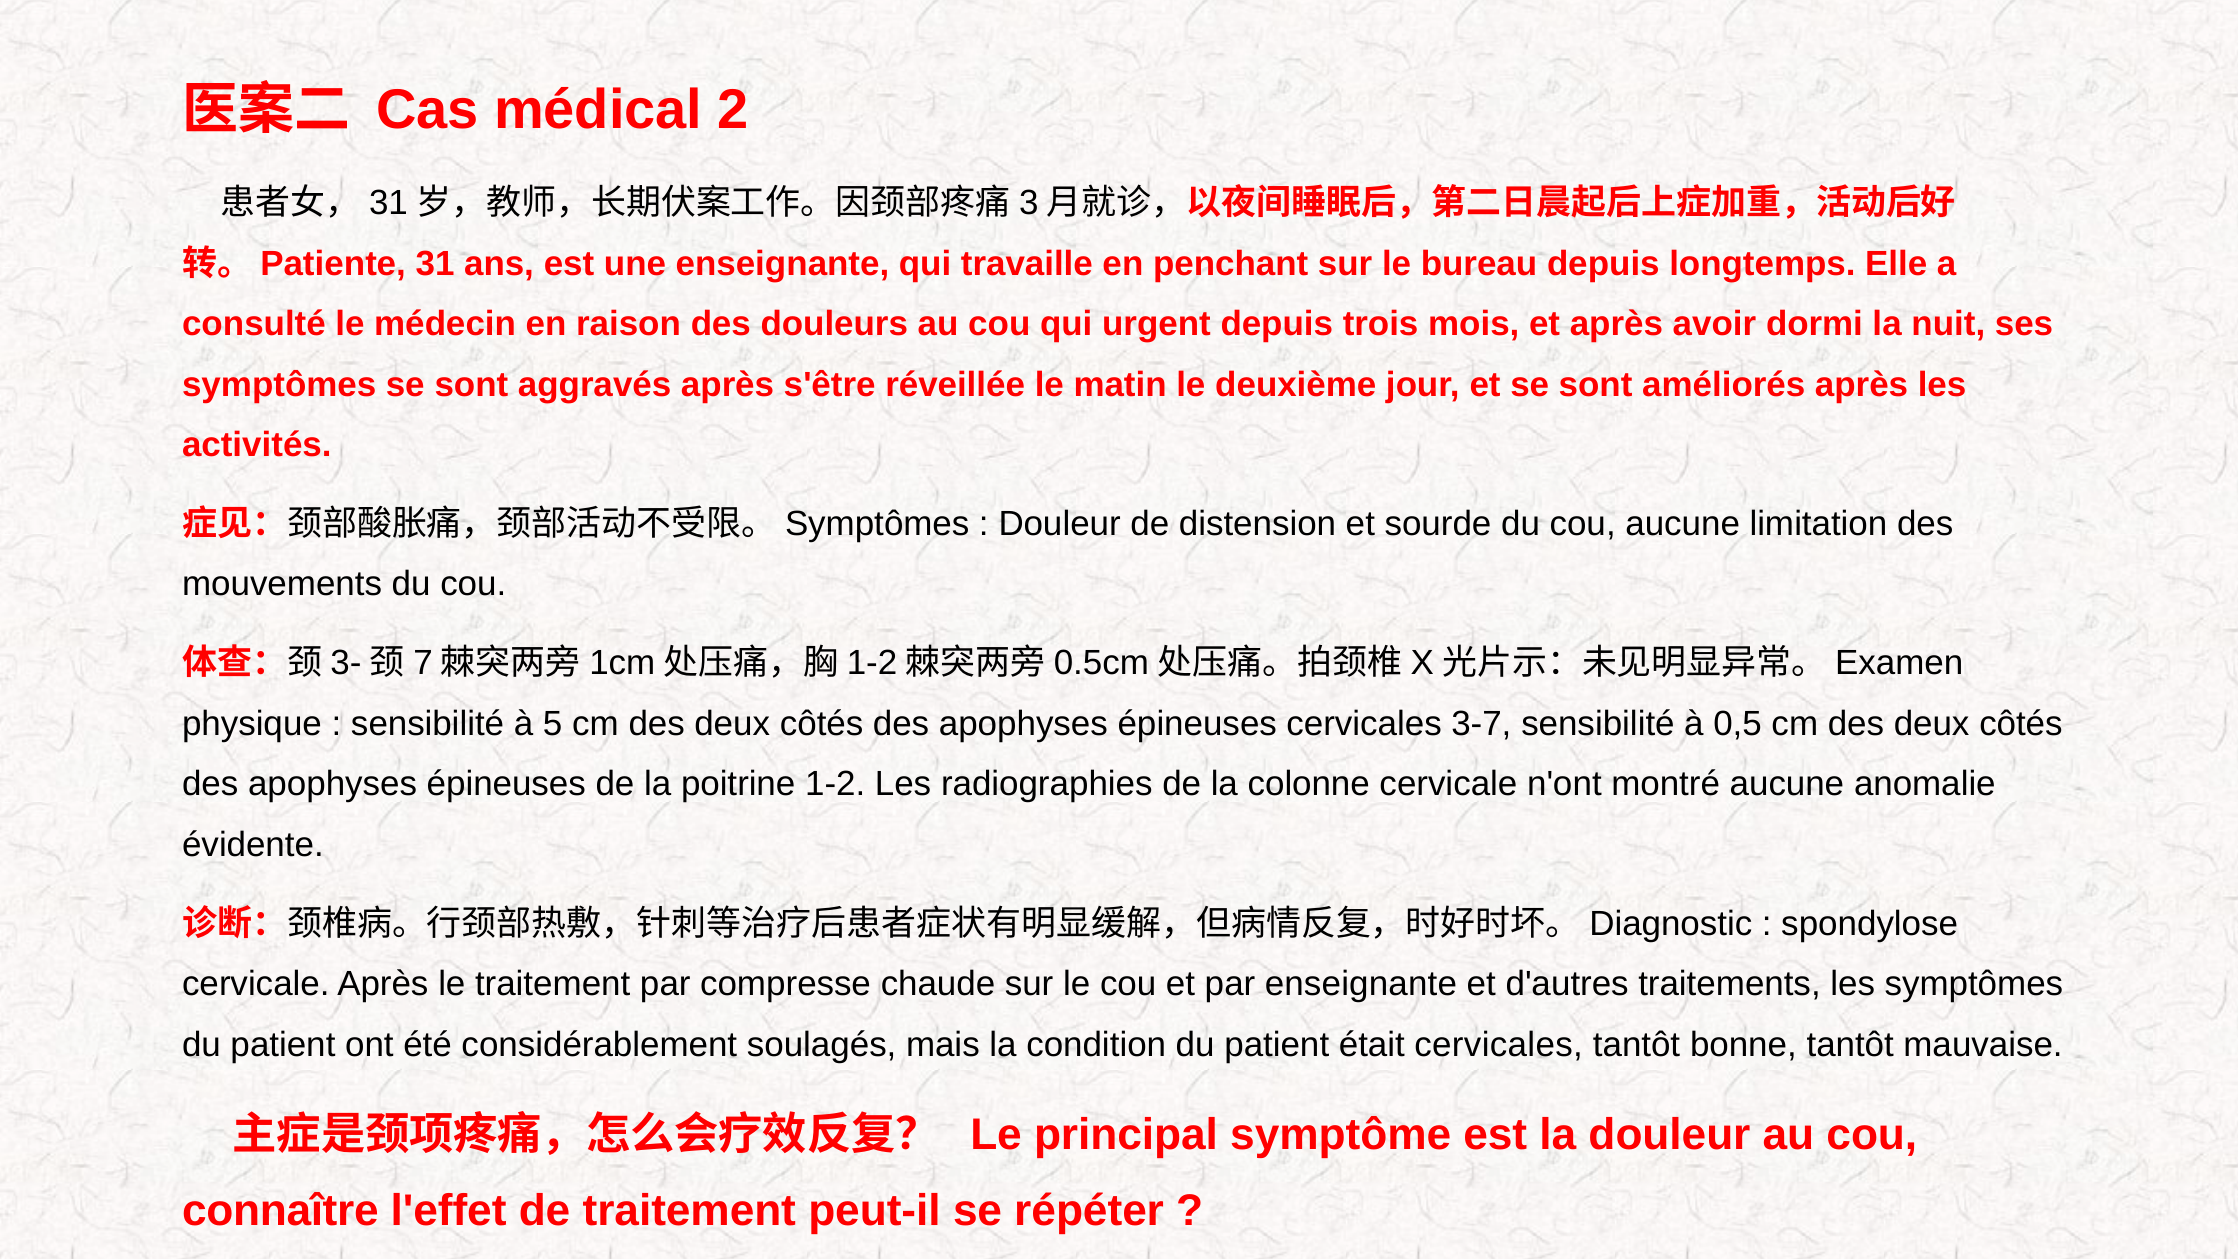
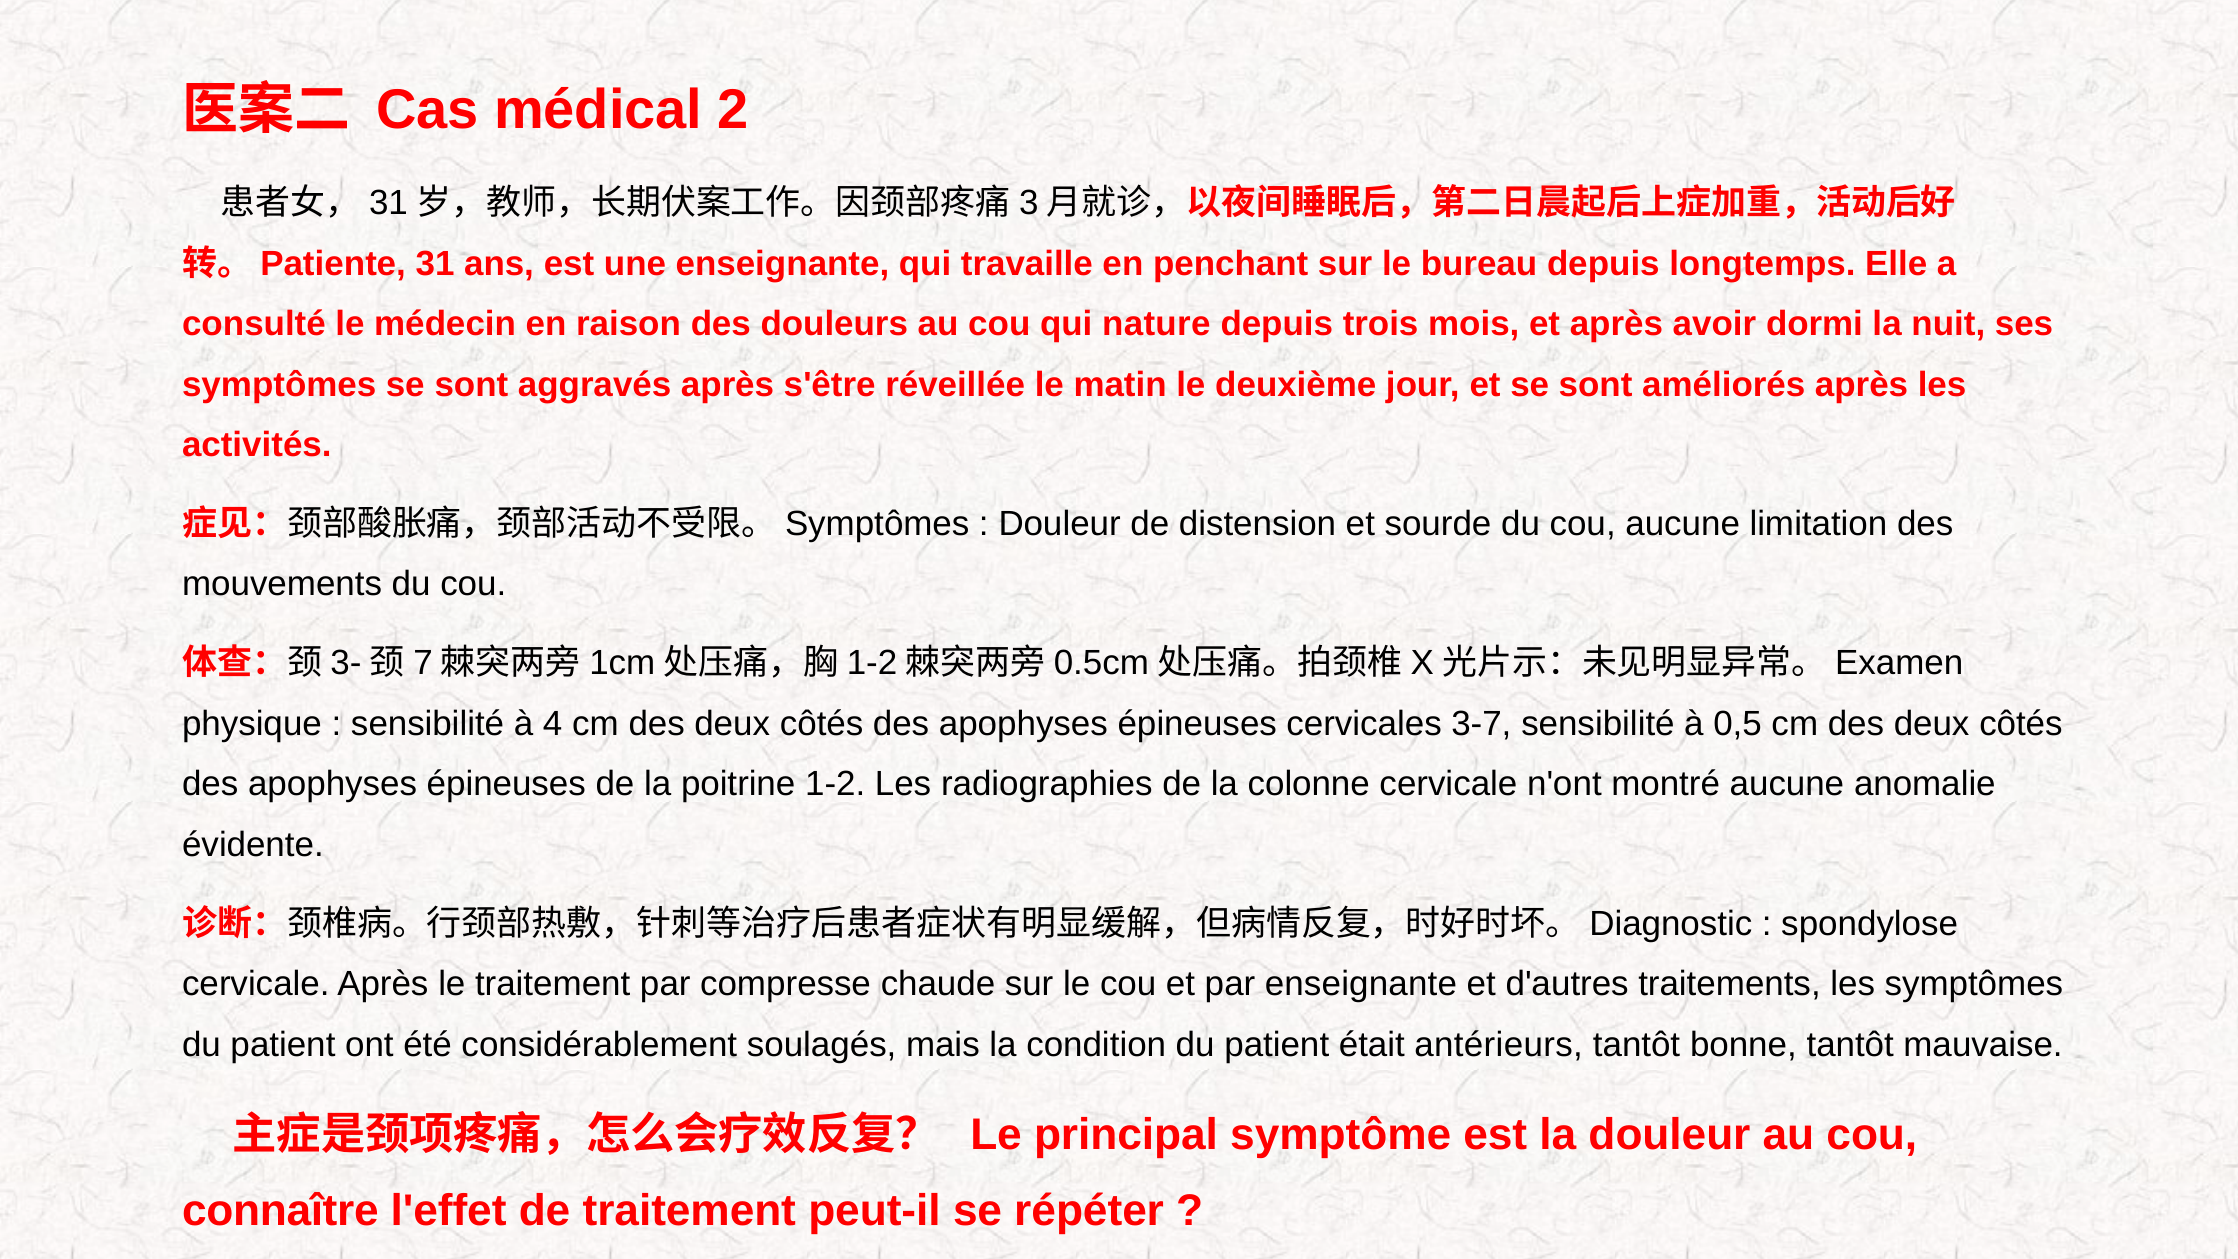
urgent: urgent -> nature (1156, 324)
5: 5 -> 4 (553, 724)
était cervicales: cervicales -> antérieurs (1499, 1044)
